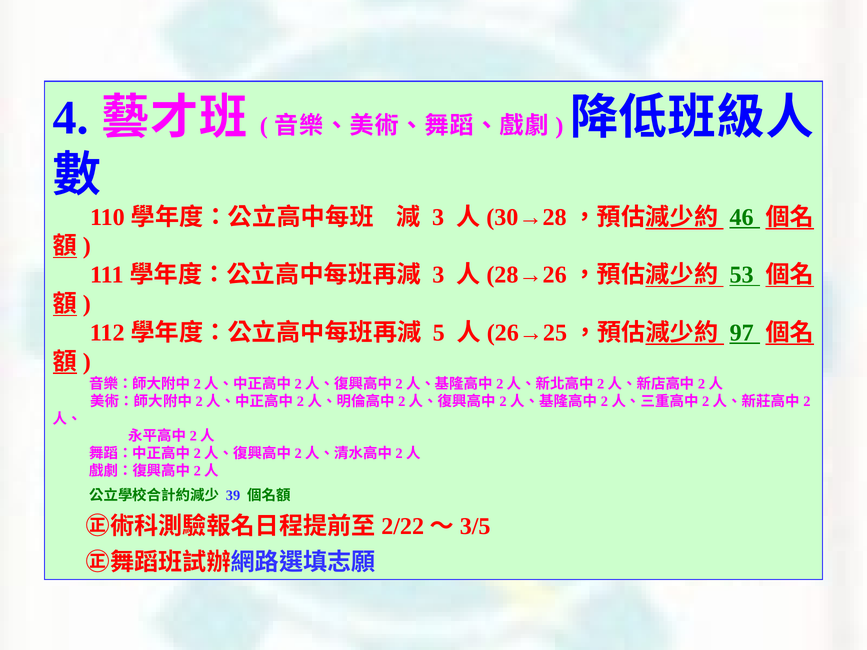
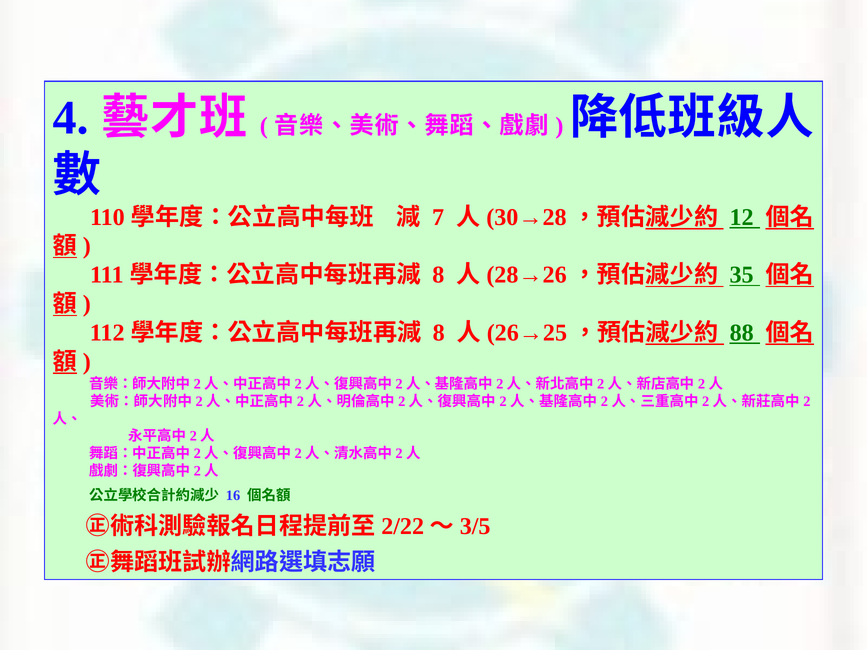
3: 3 -> 7 (438, 217)
46: 46 -> 12 (742, 217)
3: 3 -> 8 (438, 275)
53: 53 -> 35 (742, 275)
5: 5 -> 8 (439, 333)
97: 97 -> 88 (742, 333)
39: 39 -> 16 (233, 496)
